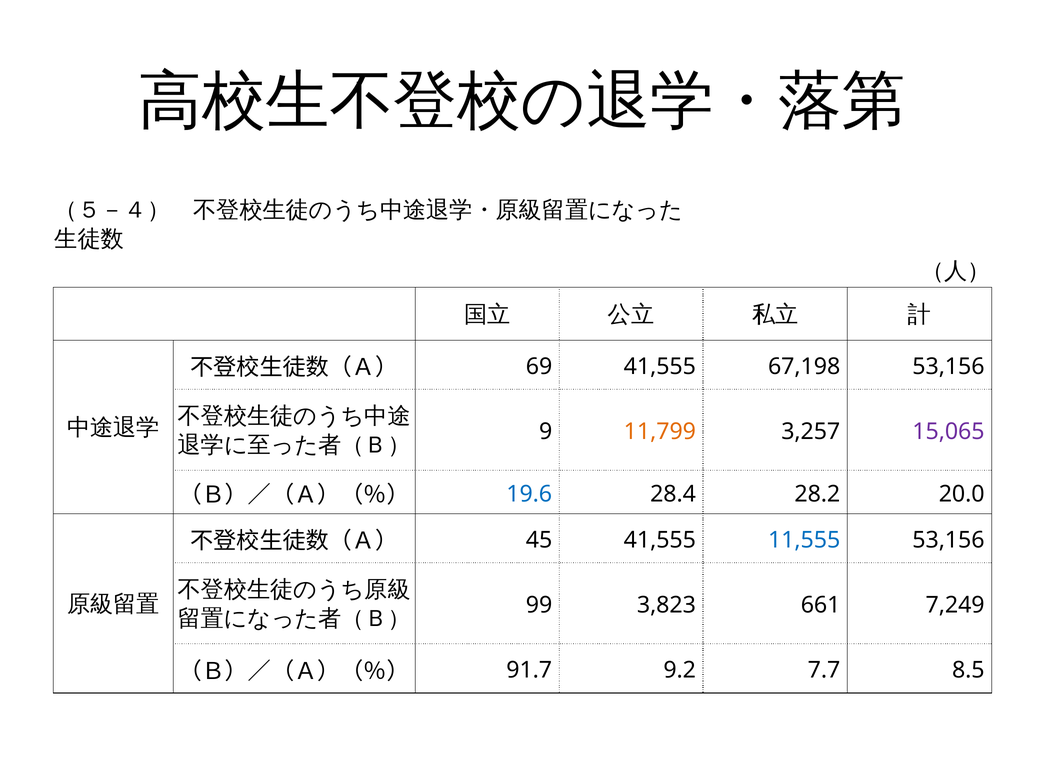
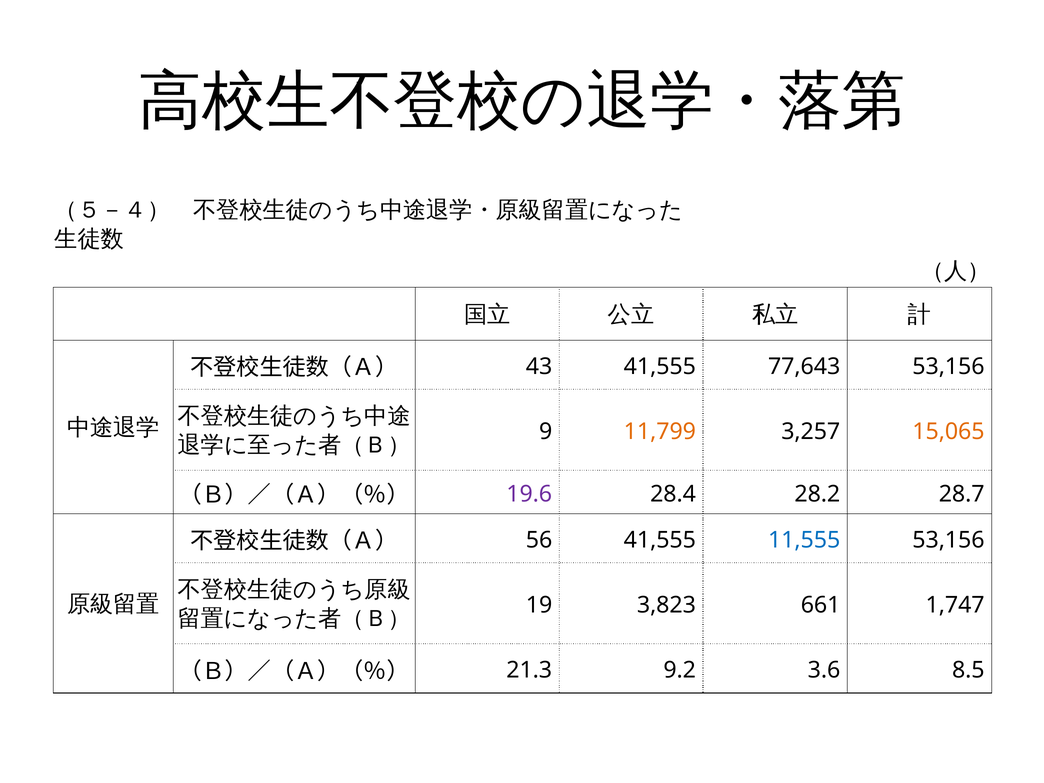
69: 69 -> 43 (539, 367)
67,198: 67,198 -> 77,643 (804, 367)
15,065 colour: purple -> orange (948, 432)
19.6 colour: blue -> purple (529, 494)
20.0: 20.0 -> 28.7 (962, 494)
45: 45 -> 56 (539, 540)
99: 99 -> 19 (539, 605)
7,249: 7,249 -> 1,747 (955, 605)
91.7: 91.7 -> 21.3 (529, 670)
7.7: 7.7 -> 3.6 (824, 670)
